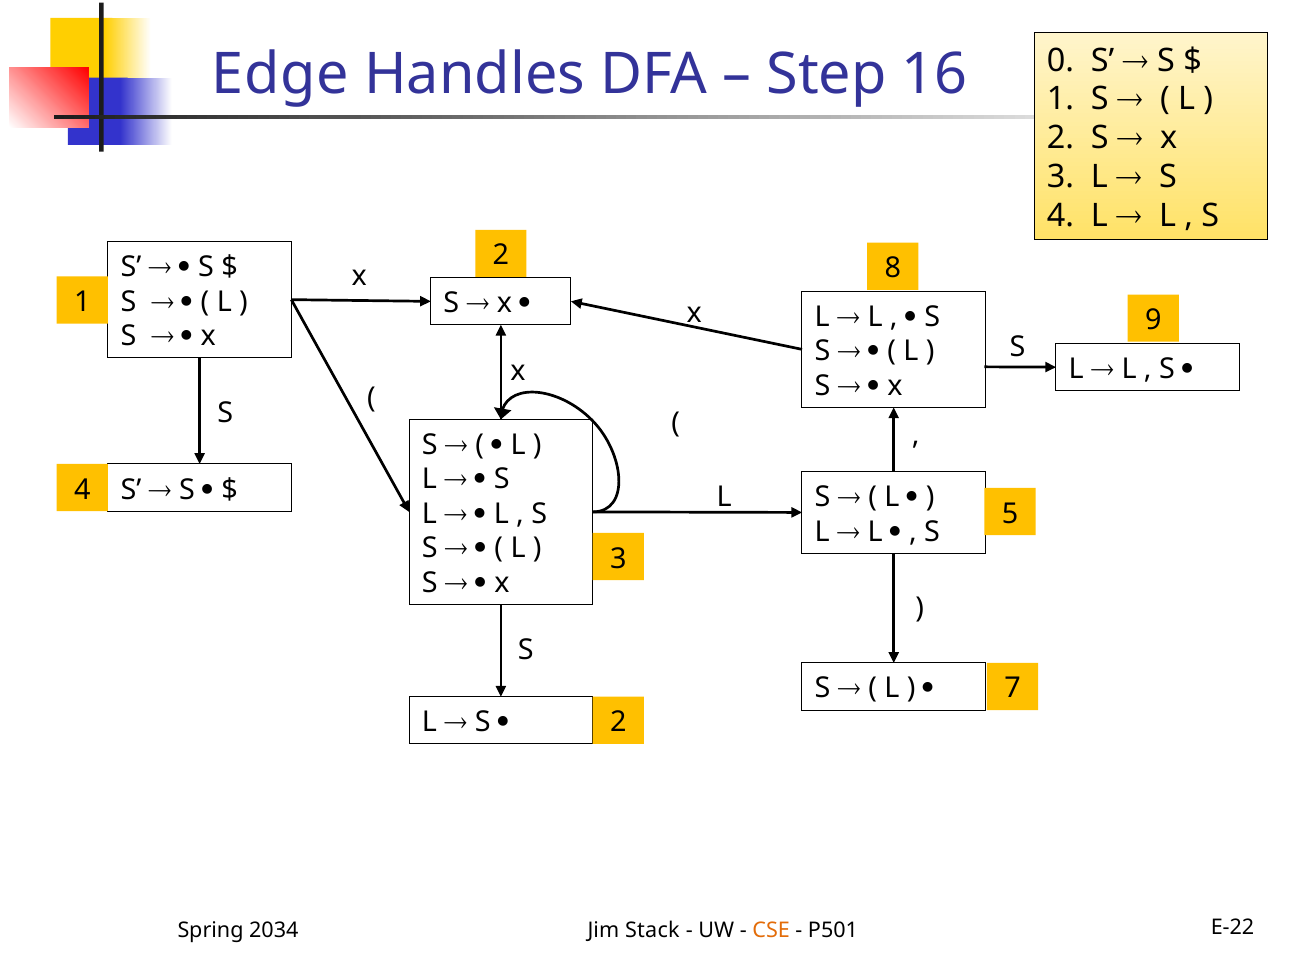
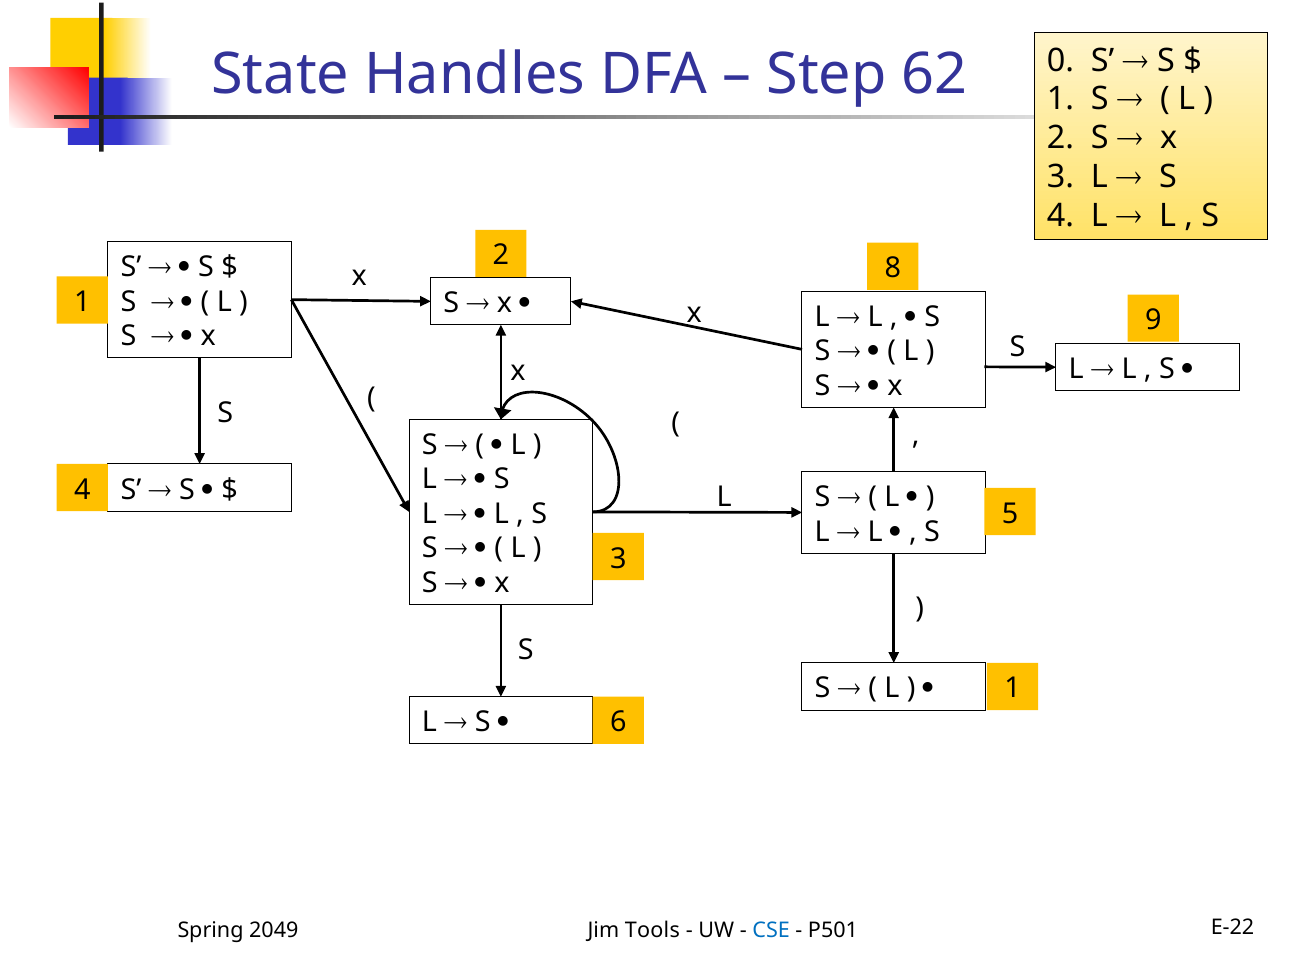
Edge: Edge -> State (280, 74)
16: 16 -> 62 (935, 74)
7: 7 -> 1 (1013, 689)
2: 2 -> 6 (618, 722)
2034: 2034 -> 2049 (274, 931)
Stack: Stack -> Tools (652, 931)
CSE colour: orange -> blue (771, 931)
